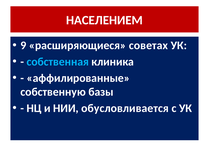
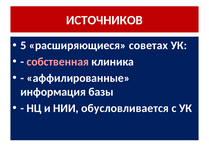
НАСЕЛЕНИЕМ: НАСЕЛЕНИЕМ -> ИСТОЧНИКОВ (104, 20)
9: 9 -> 5 (23, 45)
собственная colour: light blue -> pink (58, 62)
собственную: собственную -> информация (53, 92)
